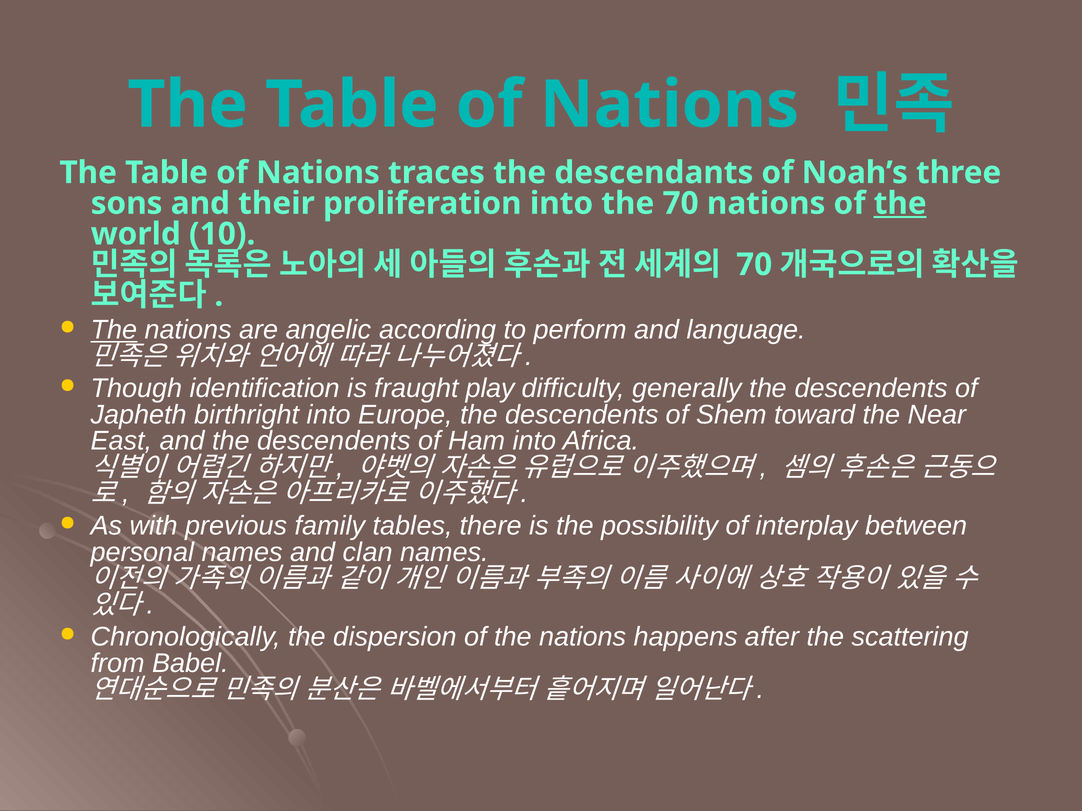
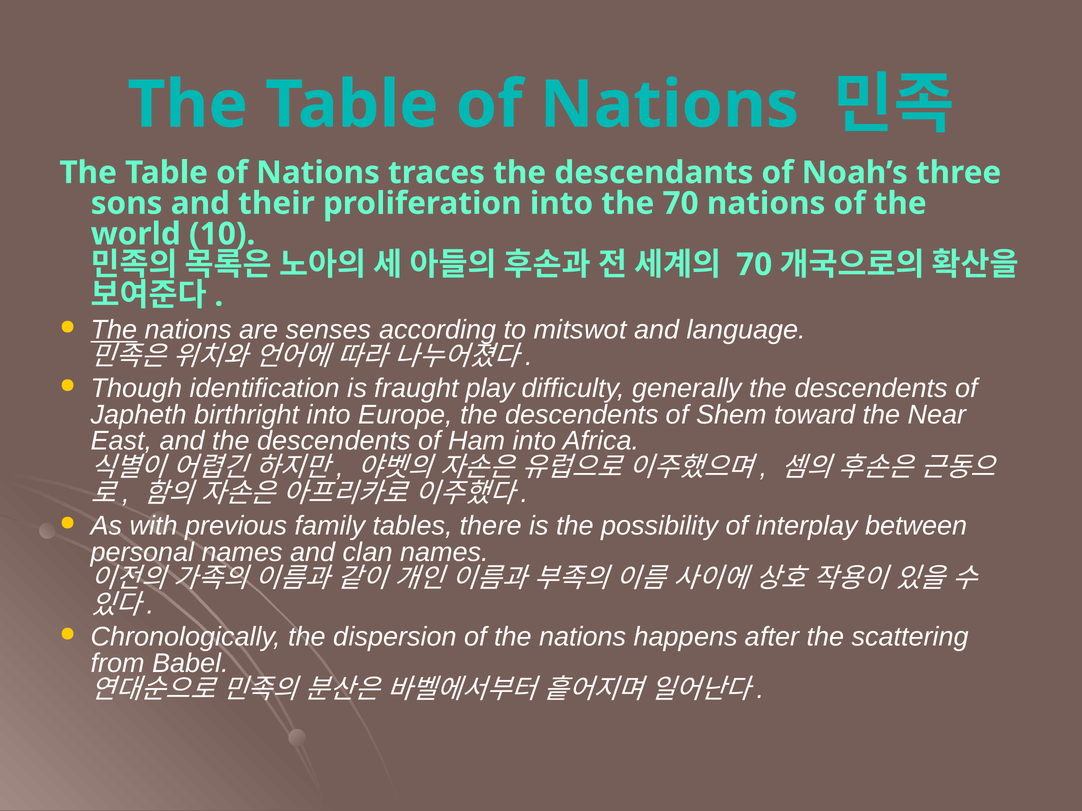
the underline: present -> none (900, 203)
angelic: angelic -> senses (329, 330)
perform: perform -> mitswot (580, 330)
